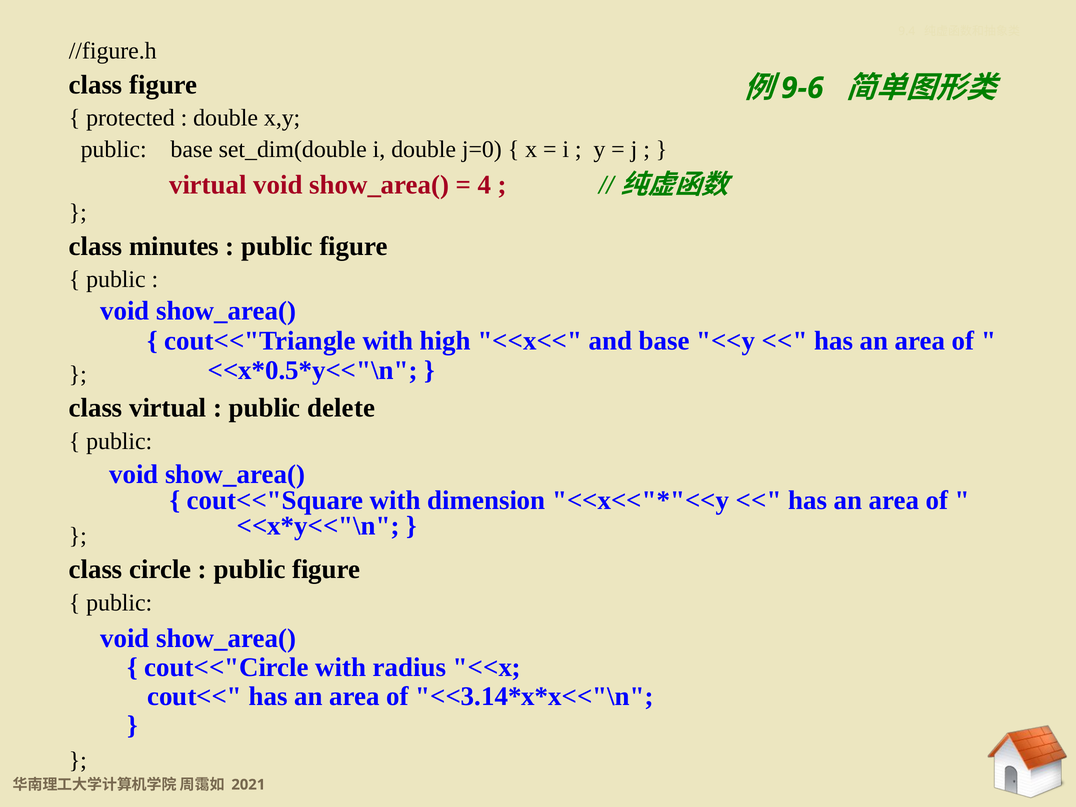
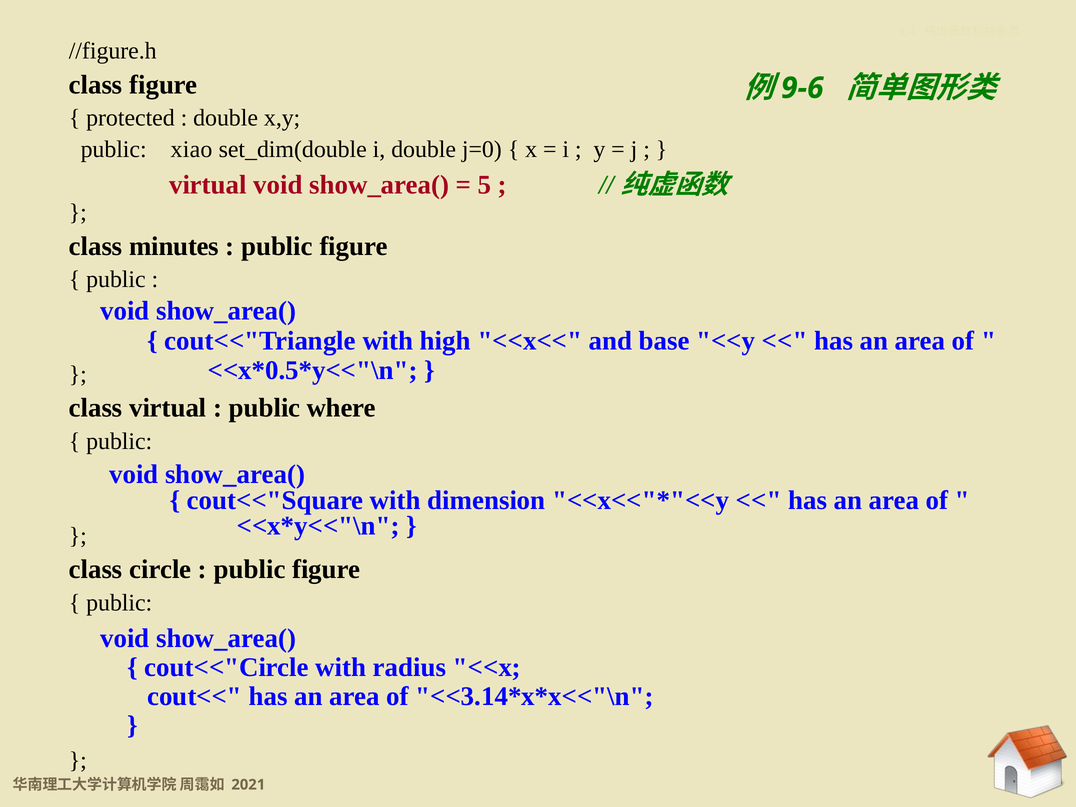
public base: base -> xiao (192, 150)
4: 4 -> 5 (485, 185)
delete: delete -> where (341, 408)
